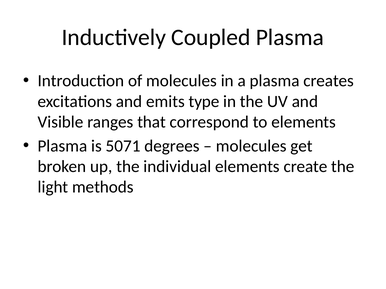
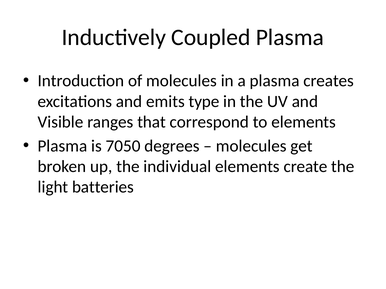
5071: 5071 -> 7050 (123, 146)
methods: methods -> batteries (103, 187)
